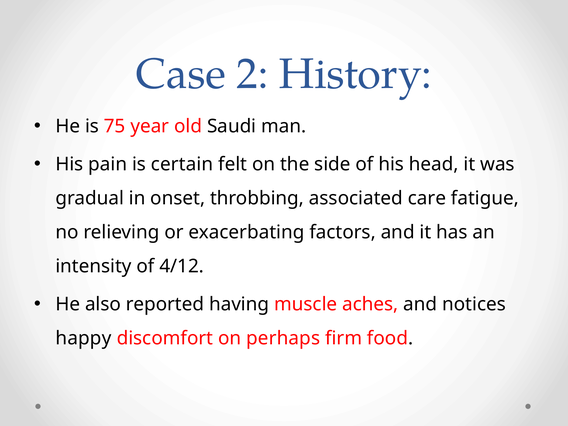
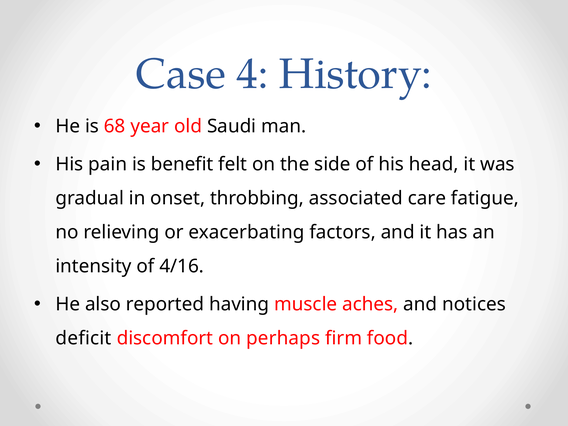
2: 2 -> 4 (252, 74)
75: 75 -> 68 (115, 126)
certain: certain -> benefit (182, 164)
4/12: 4/12 -> 4/16 (182, 266)
happy: happy -> deficit (83, 338)
